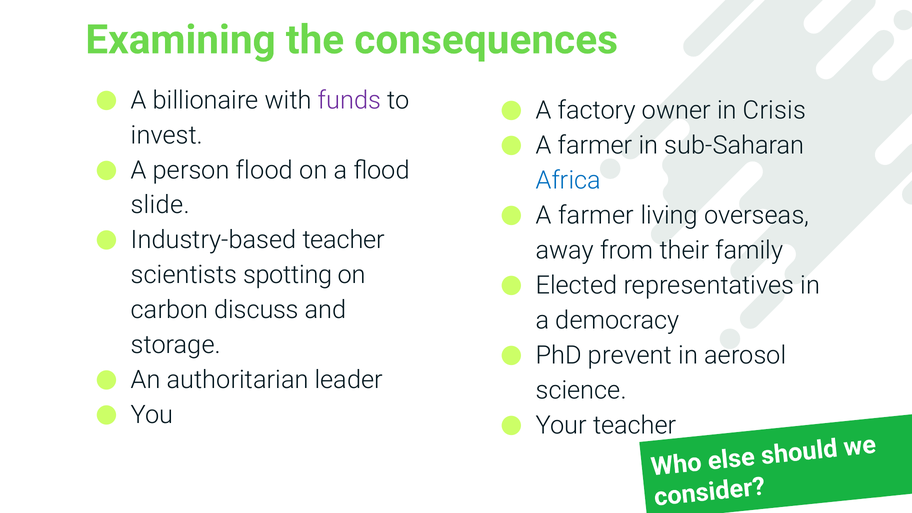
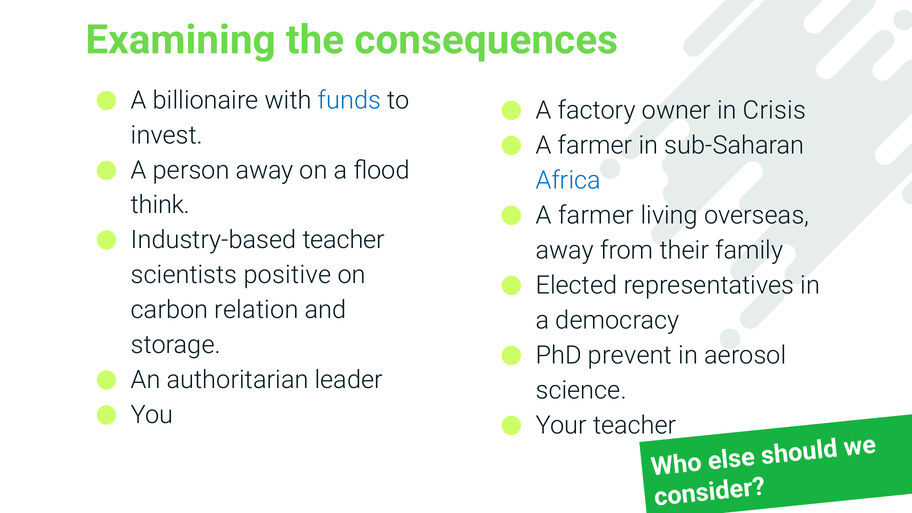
funds colour: purple -> blue (349, 100)
person flood: flood -> away (265, 170)
slide: slide -> think (160, 205)
spotting: spotting -> positive (287, 275)
discuss: discuss -> relation (256, 310)
